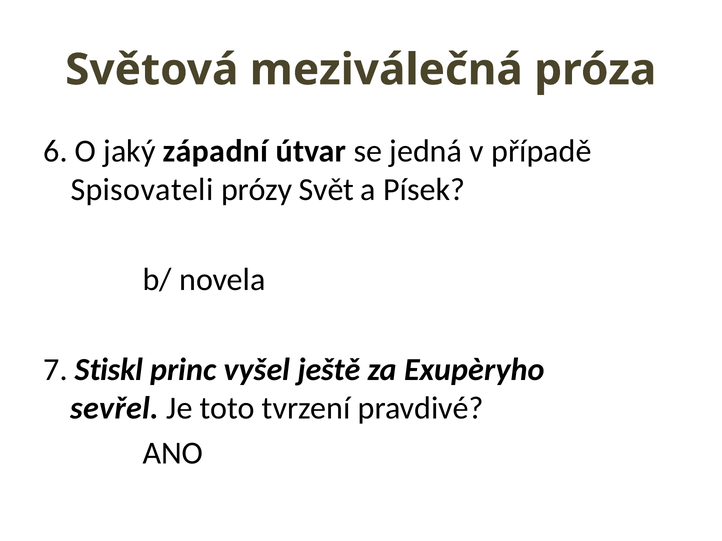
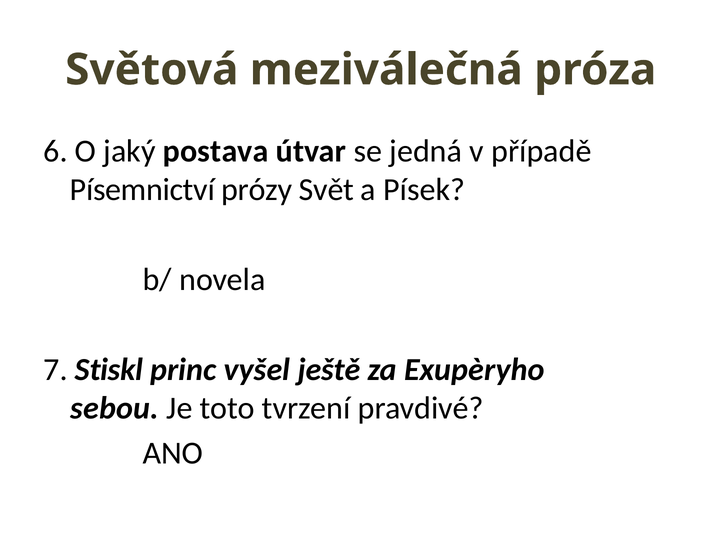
západní: západní -> postava (216, 151)
Spisovateli: Spisovateli -> Písemnictví (142, 190)
sevřel: sevřel -> sebou (115, 408)
